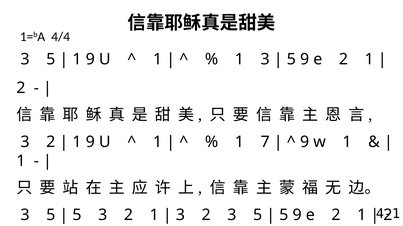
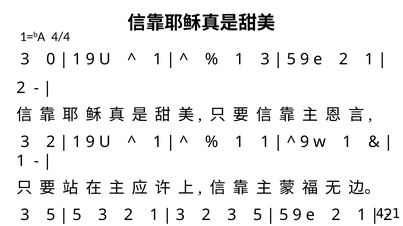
5: 5 -> 0 (51, 59)
1 7: 7 -> 1 (265, 142)
